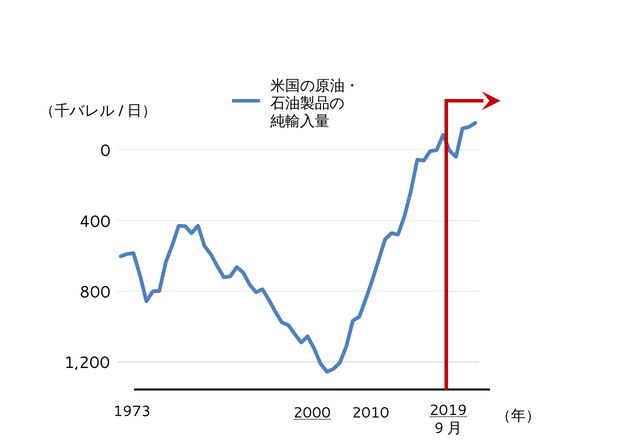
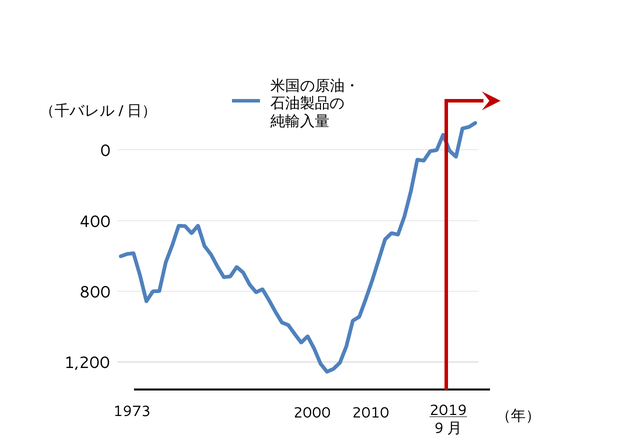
2000 underline: present -> none (312, 413)
